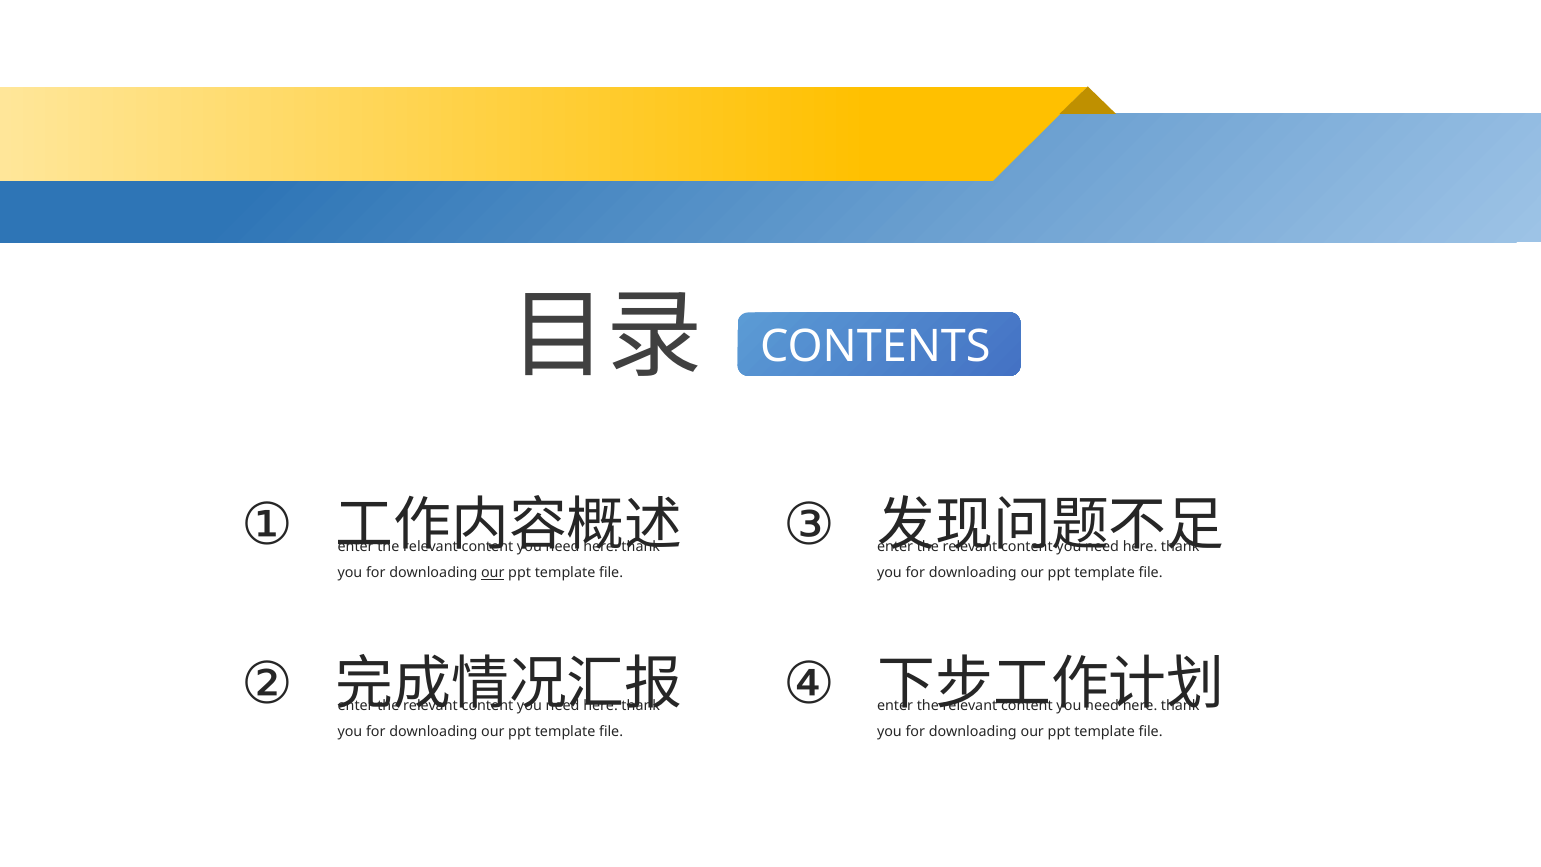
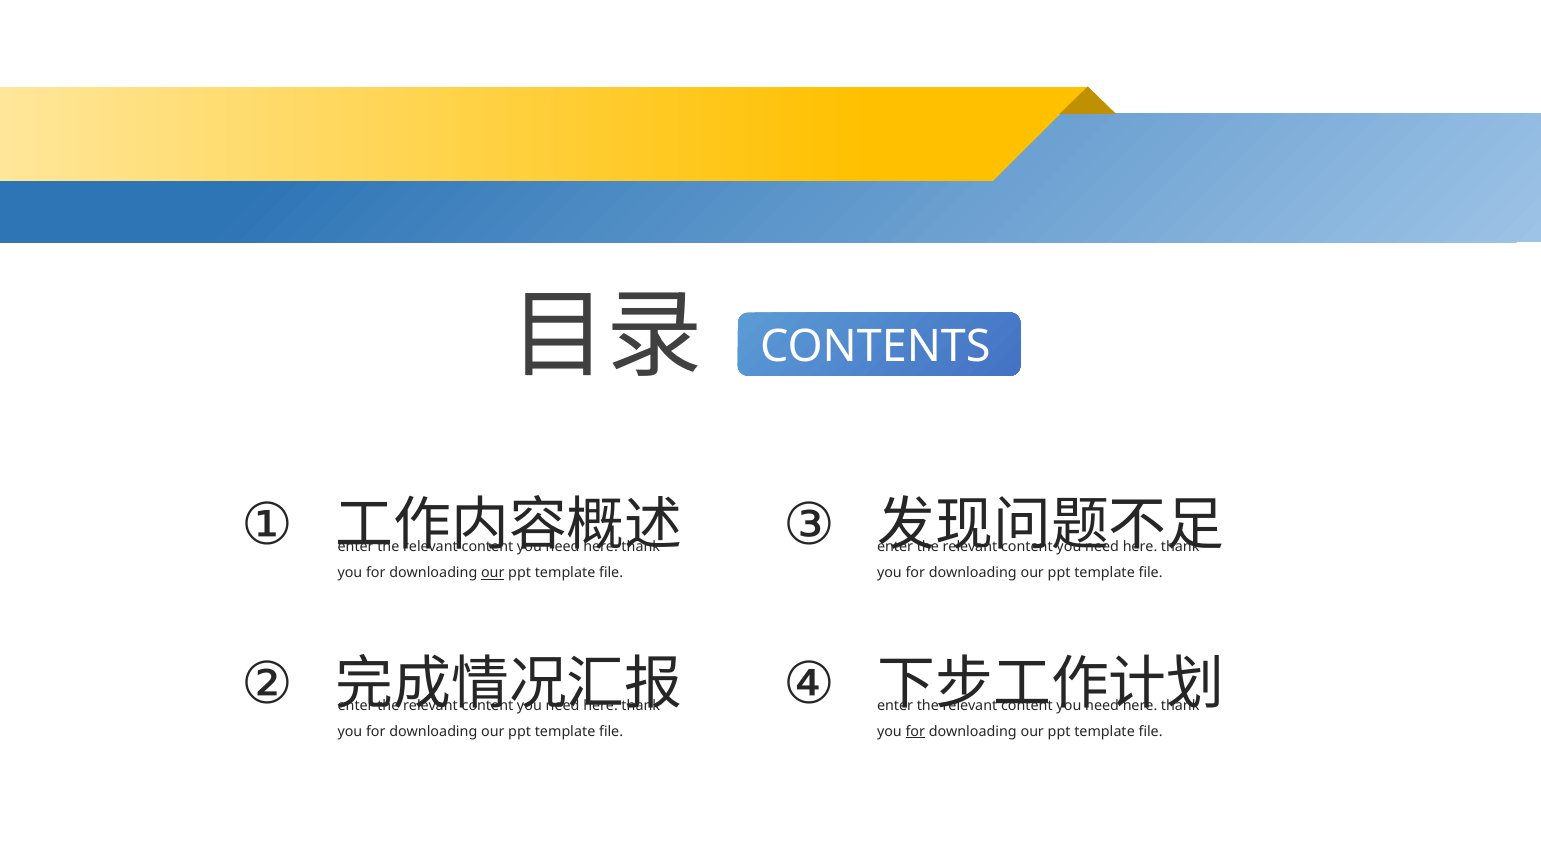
for underline: none -> present (915, 731)
